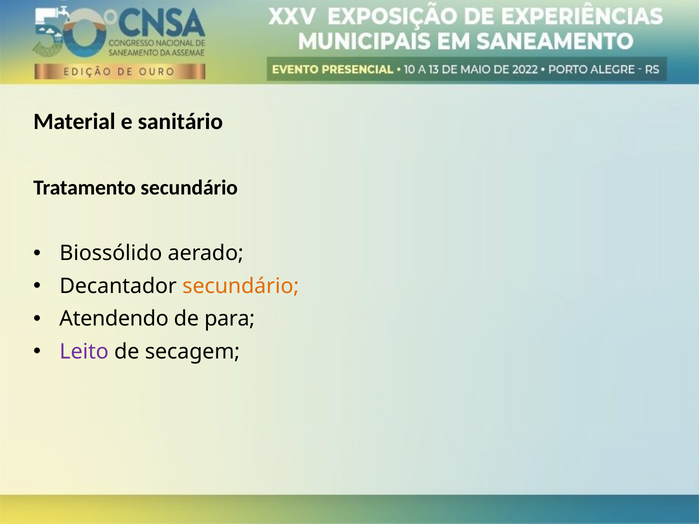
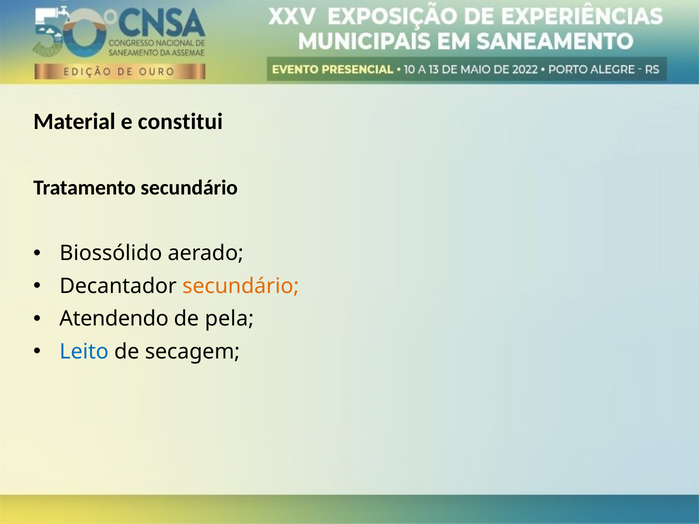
sanitário: sanitário -> constitui (180, 121)
para: para -> pela (229, 319)
Leito colour: purple -> blue (84, 352)
